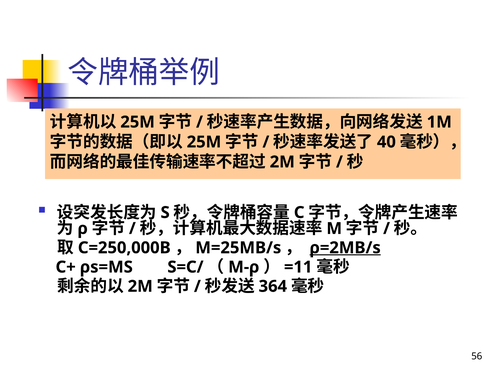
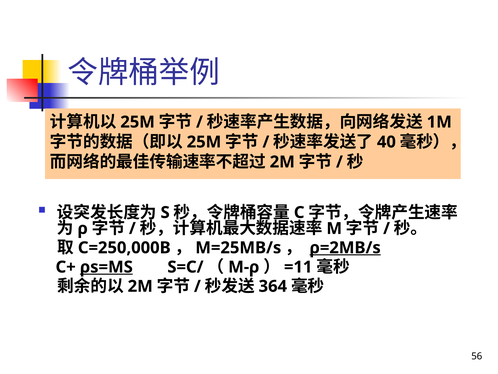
ρs=MS underline: none -> present (106, 267)
